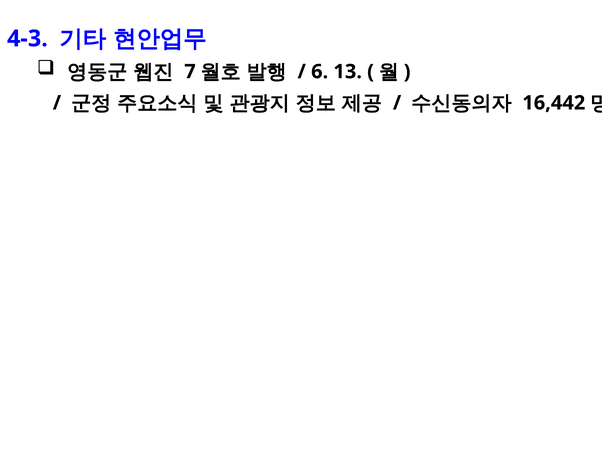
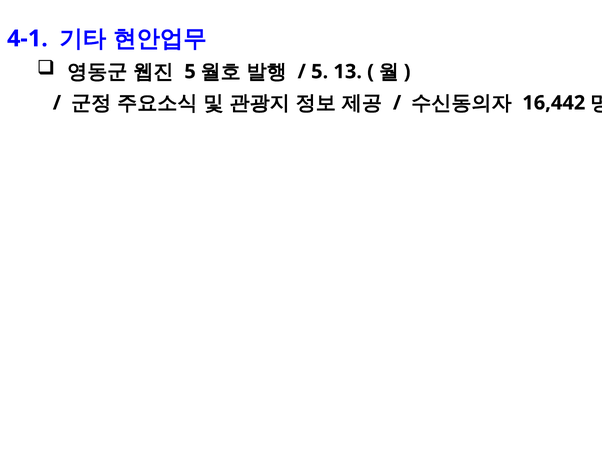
4-3: 4-3 -> 4-1 (27, 39)
7: 7 -> 5 (190, 72)
6: 6 -> 5 (320, 72)
